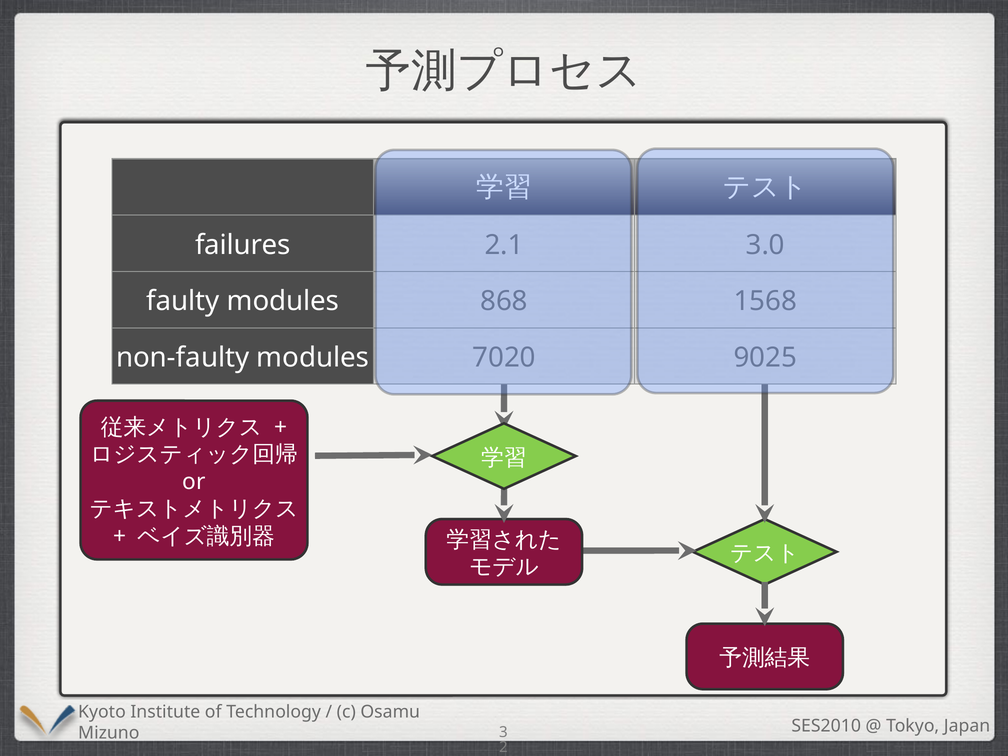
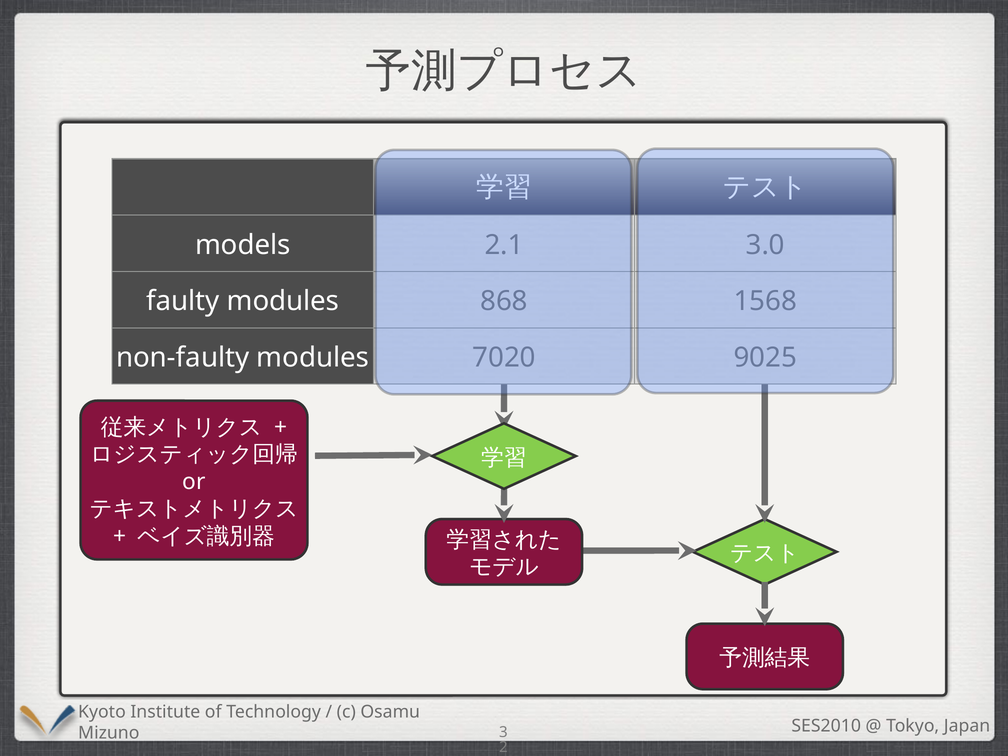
failures: failures -> models (243, 245)
